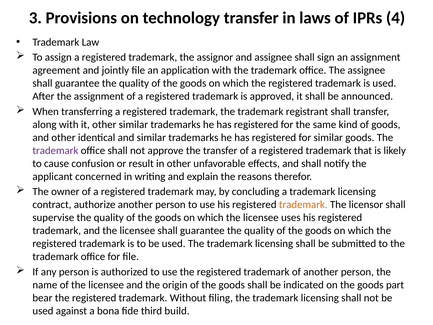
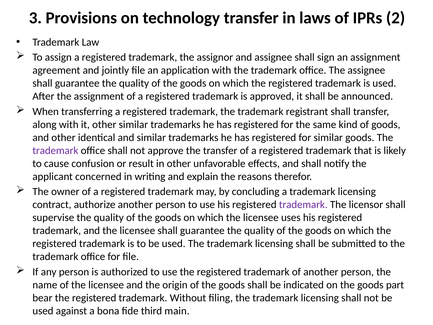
4: 4 -> 2 (396, 18)
trademark colour: orange -> purple (303, 205)
build: build -> main (177, 311)
